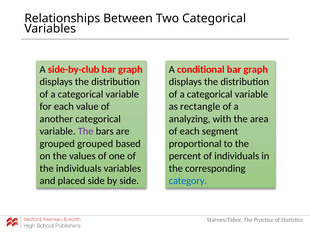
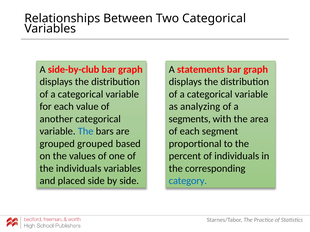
conditional: conditional -> statements (201, 70)
rectangle: rectangle -> analyzing (200, 107)
analyzing: analyzing -> segments (190, 119)
The colour: purple -> blue (86, 132)
